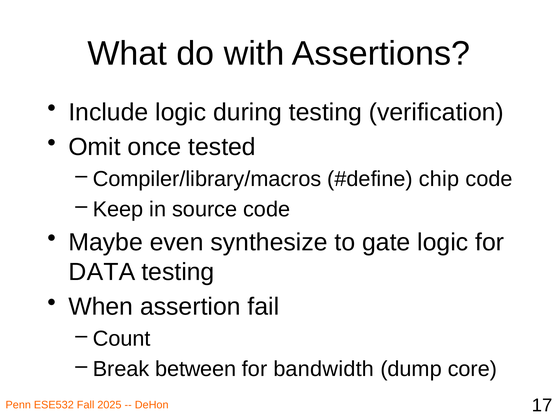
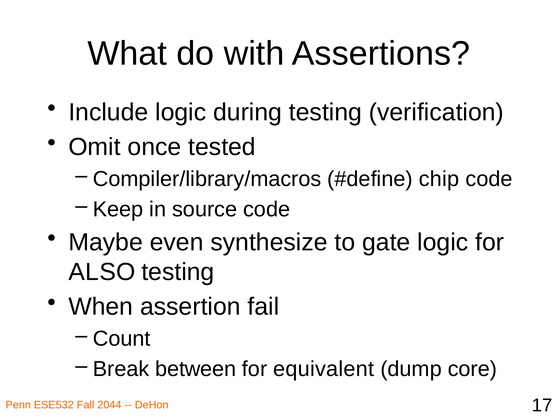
DATA: DATA -> ALSO (102, 272)
bandwidth: bandwidth -> equivalent (324, 370)
2025: 2025 -> 2044 (109, 405)
